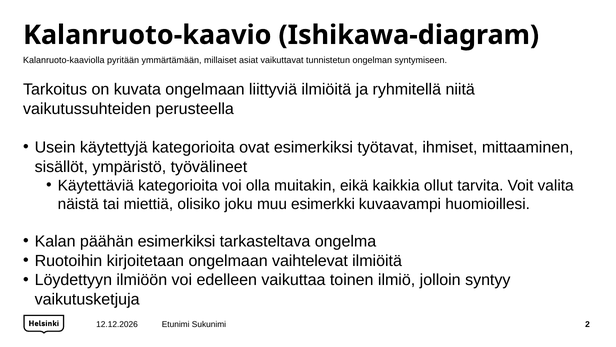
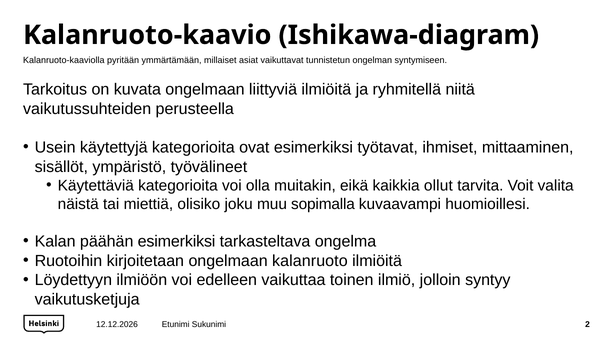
esimerkki: esimerkki -> sopimalla (323, 204)
vaihtelevat: vaihtelevat -> kalanruoto (310, 260)
